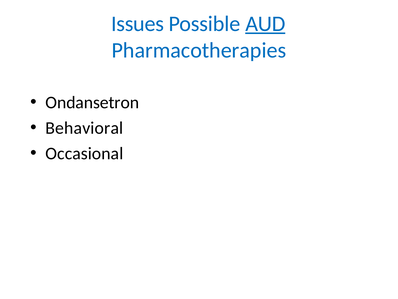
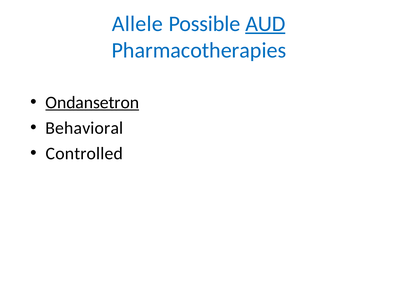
Issues: Issues -> Allele (137, 24)
Ondansetron underline: none -> present (92, 102)
Occasional: Occasional -> Controlled (84, 153)
